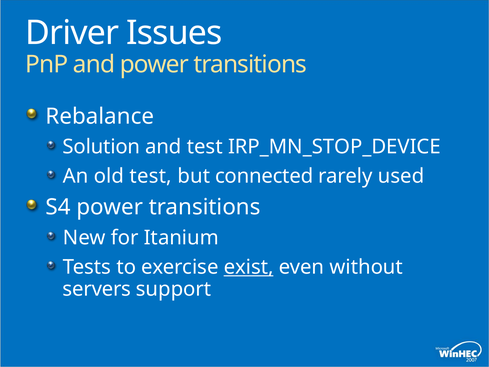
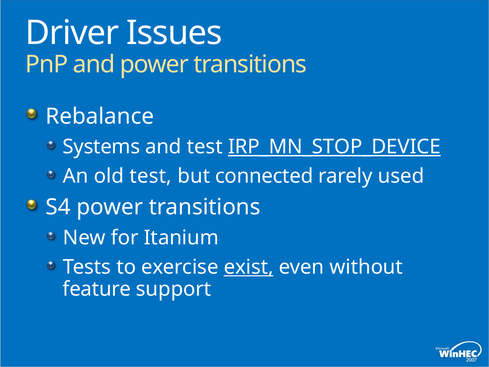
Solution: Solution -> Systems (101, 147)
IRP_MN_STOP_DEVICE underline: none -> present (334, 147)
servers: servers -> feature (97, 289)
